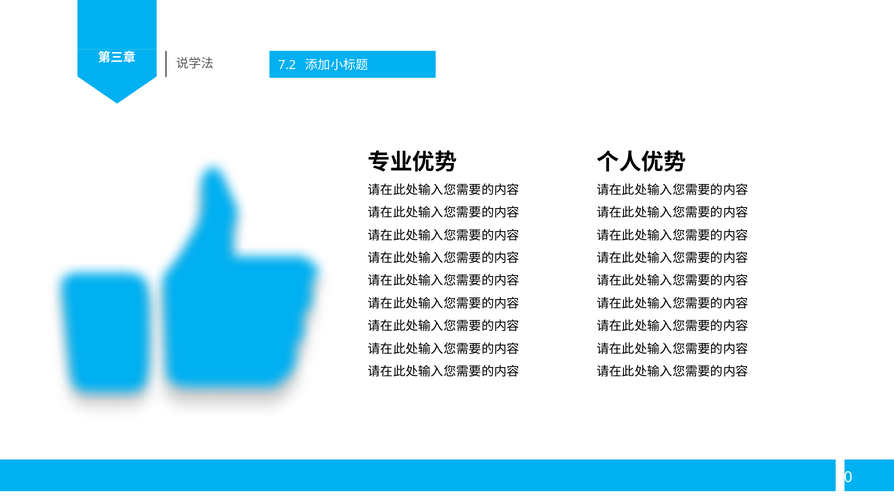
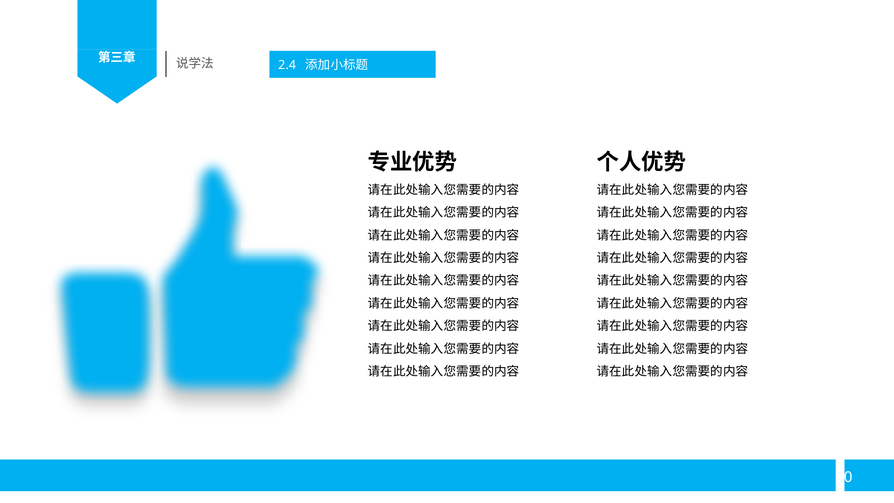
7.2: 7.2 -> 2.4 (287, 65)
